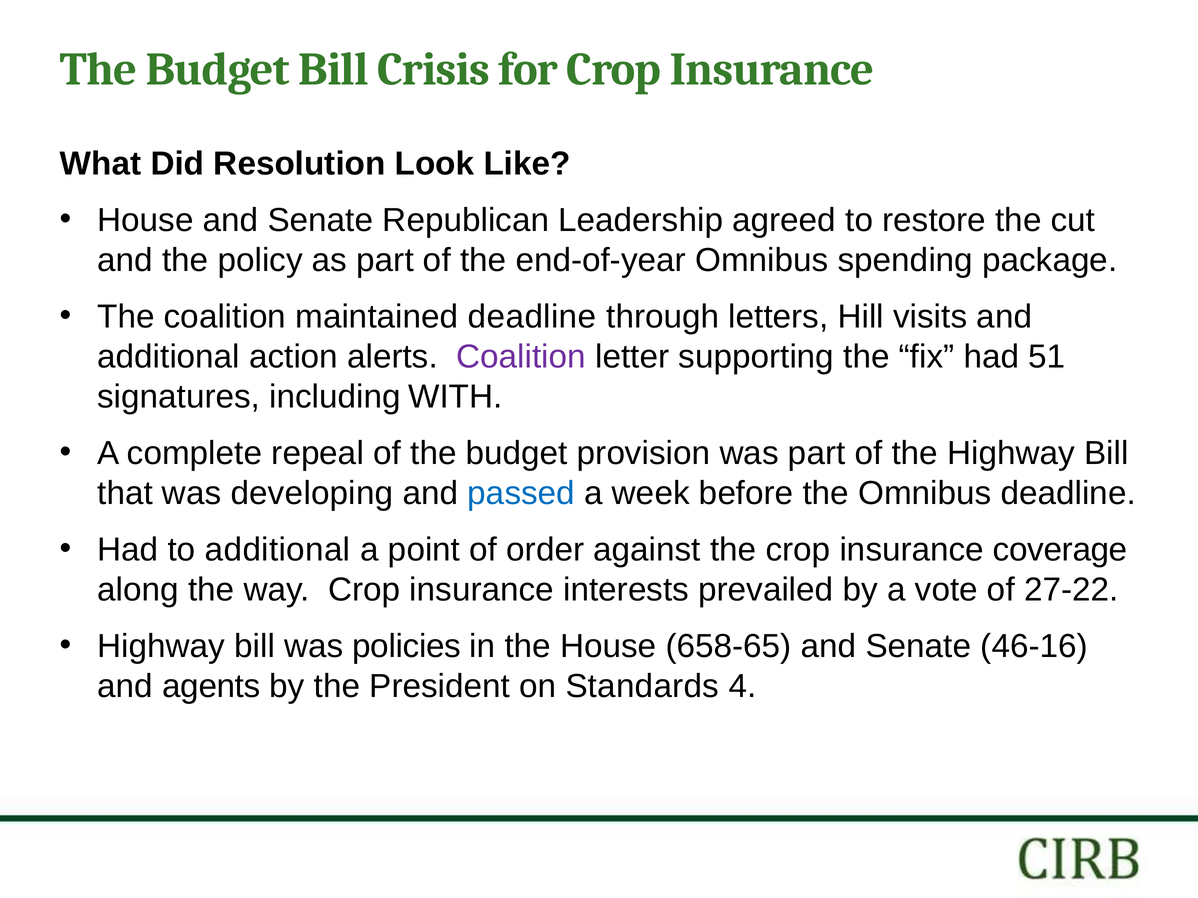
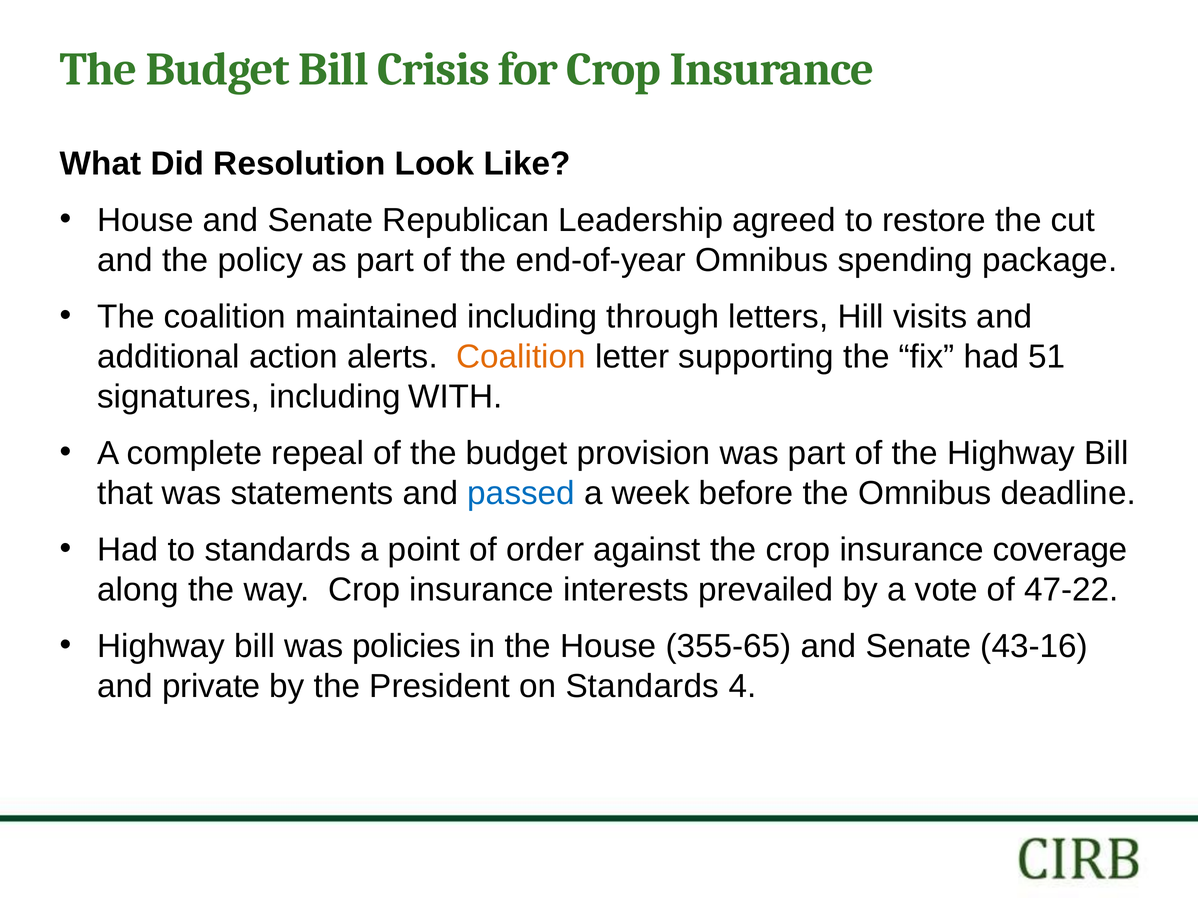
maintained deadline: deadline -> including (532, 317)
Coalition colour: purple -> orange (521, 357)
developing: developing -> statements (312, 493)
to additional: additional -> standards (278, 550)
27-22: 27-22 -> 47-22 (1071, 590)
658-65: 658-65 -> 355-65 (729, 647)
46-16: 46-16 -> 43-16 (1034, 647)
agents: agents -> private (211, 687)
